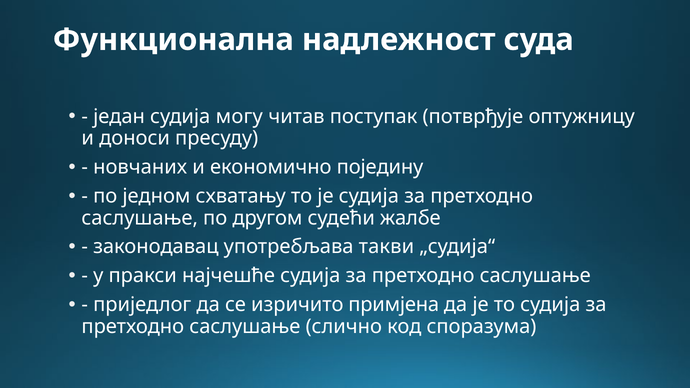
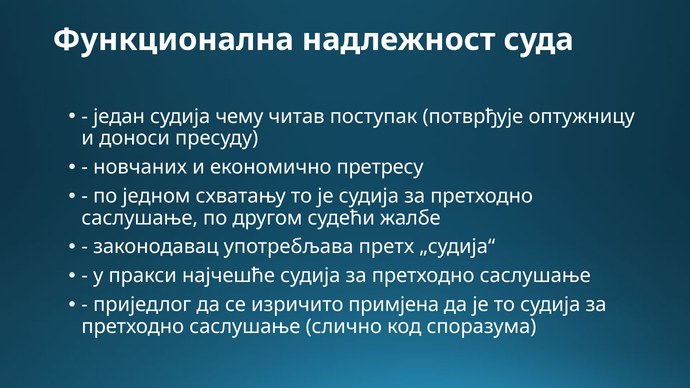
могу: могу -> чему (239, 117)
поједину: поједину -> претресу (380, 167)
такви: такви -> претх (386, 247)
